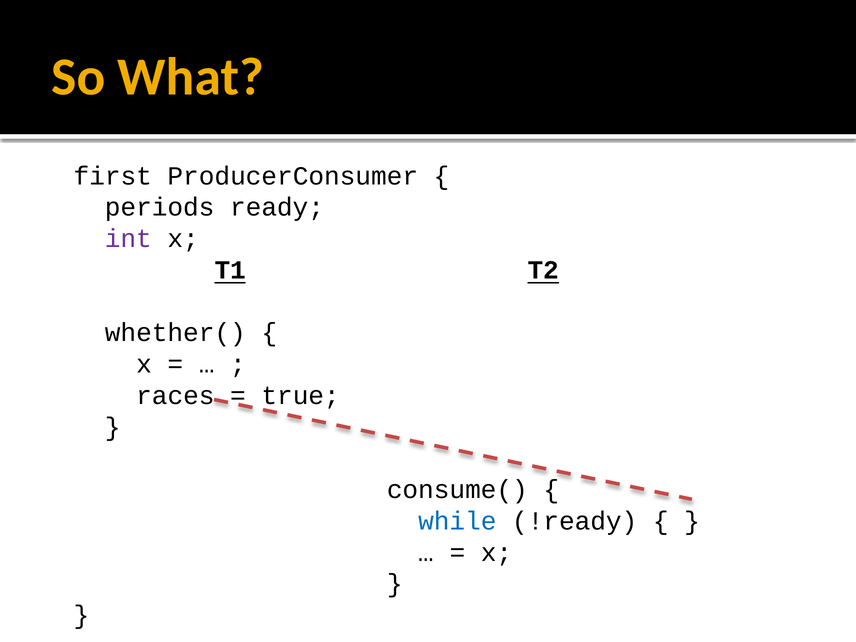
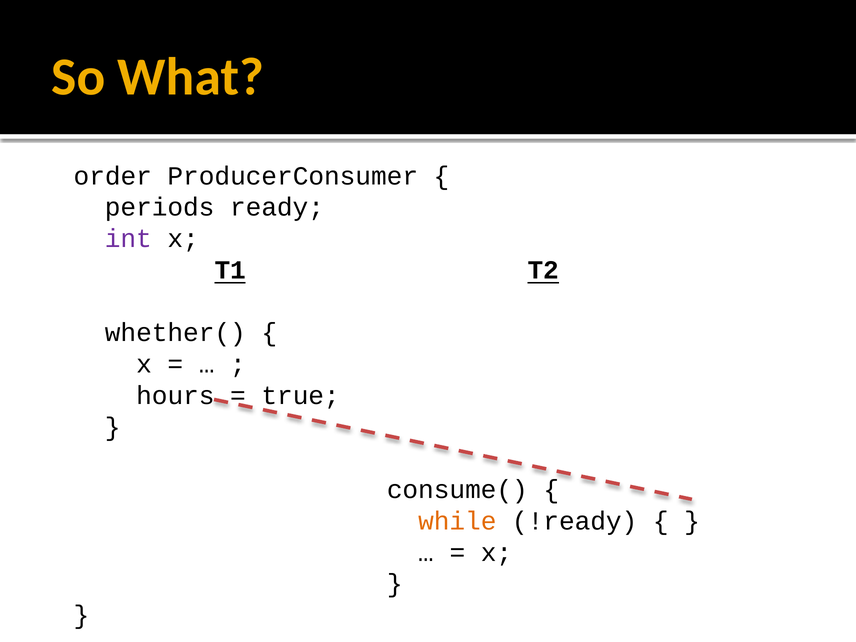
first: first -> order (113, 176)
races: races -> hours (175, 396)
while colour: blue -> orange (457, 521)
